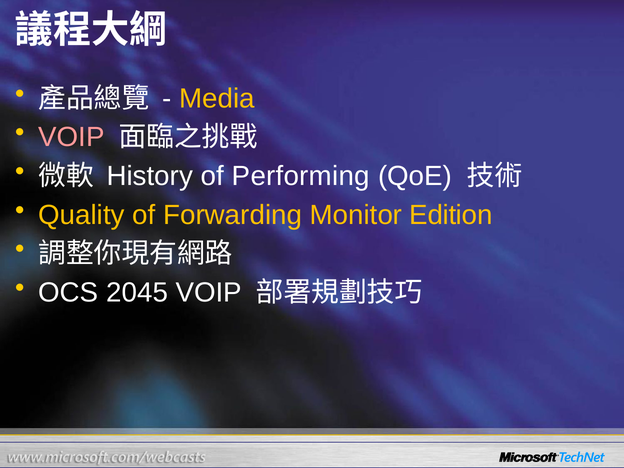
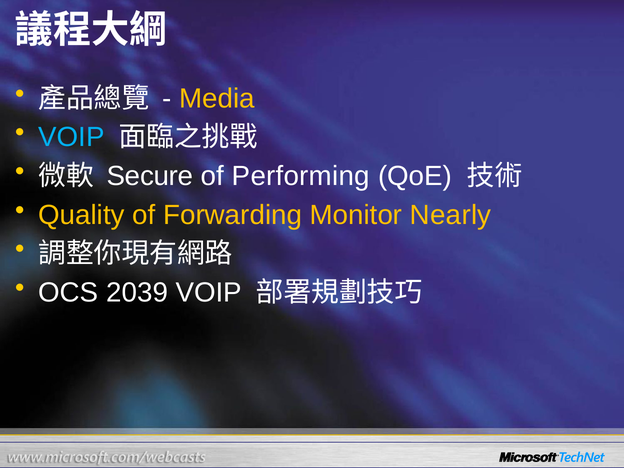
VOIP colour: pink -> light blue (72, 137)
History: History -> Secure (150, 176)
Edition: Edition -> Nearly (451, 215)
2045: 2045 -> 2039 (137, 293)
